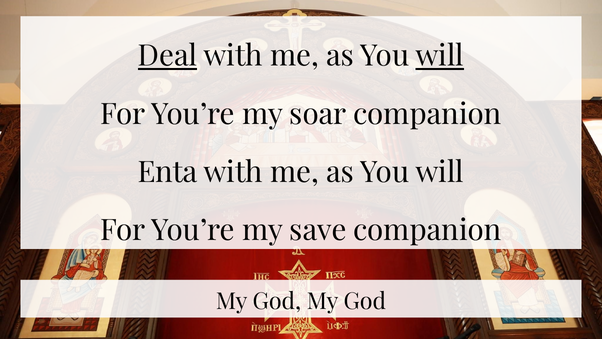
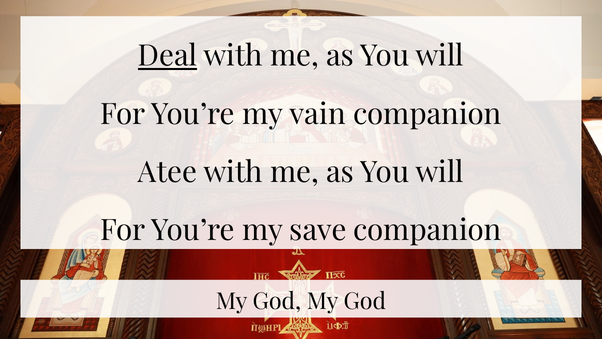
will underline: present -> none (440, 56)
soar: soar -> vain (318, 114)
Enta: Enta -> Atee (167, 172)
